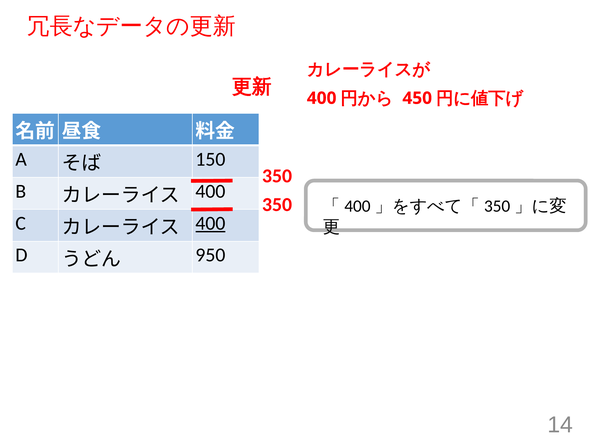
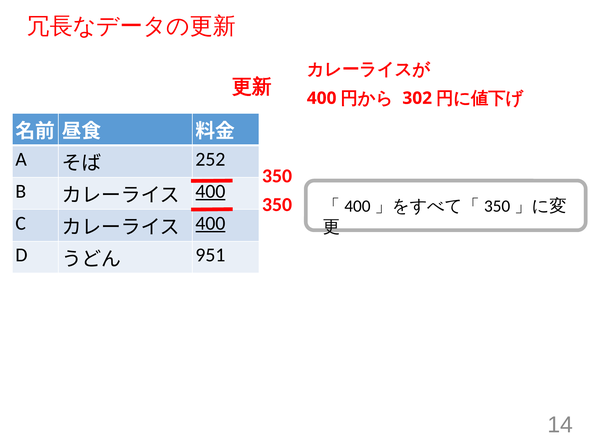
450: 450 -> 302 (417, 98)
150: 150 -> 252 (211, 159)
400 underline: none -> present (211, 191)
950: 950 -> 951 (211, 255)
